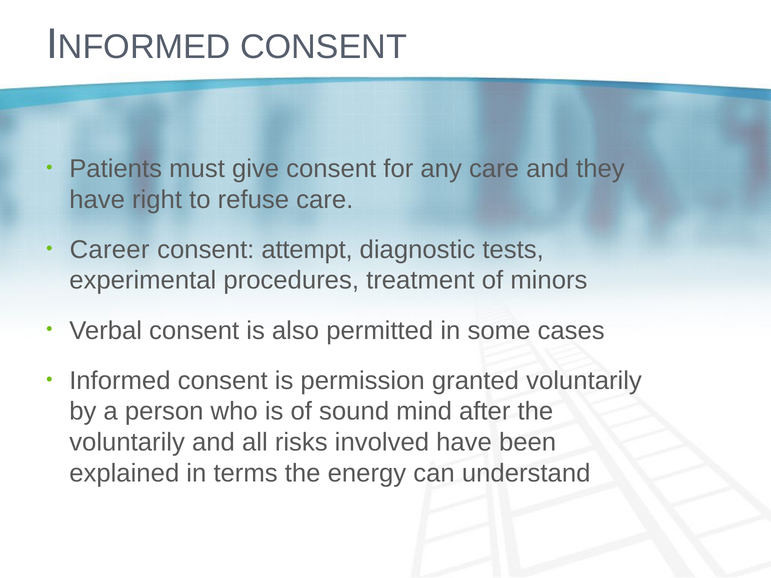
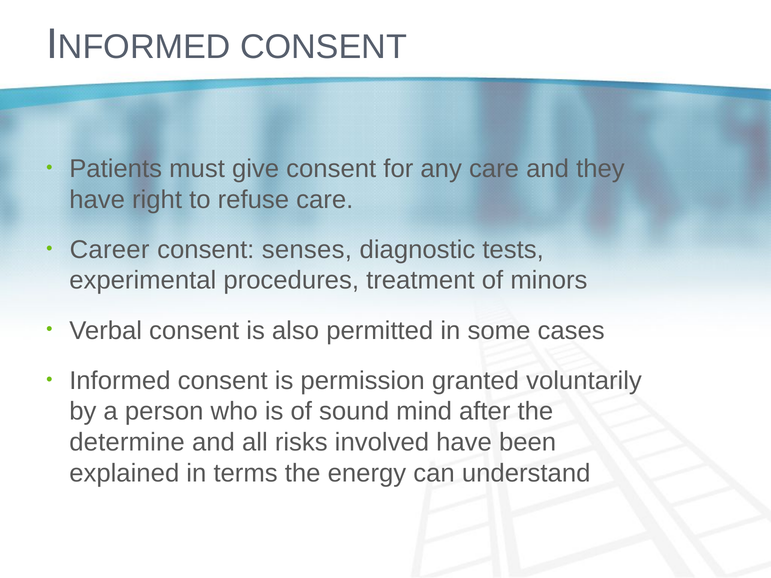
attempt: attempt -> senses (307, 250)
voluntarily: voluntarily -> determine (127, 442)
